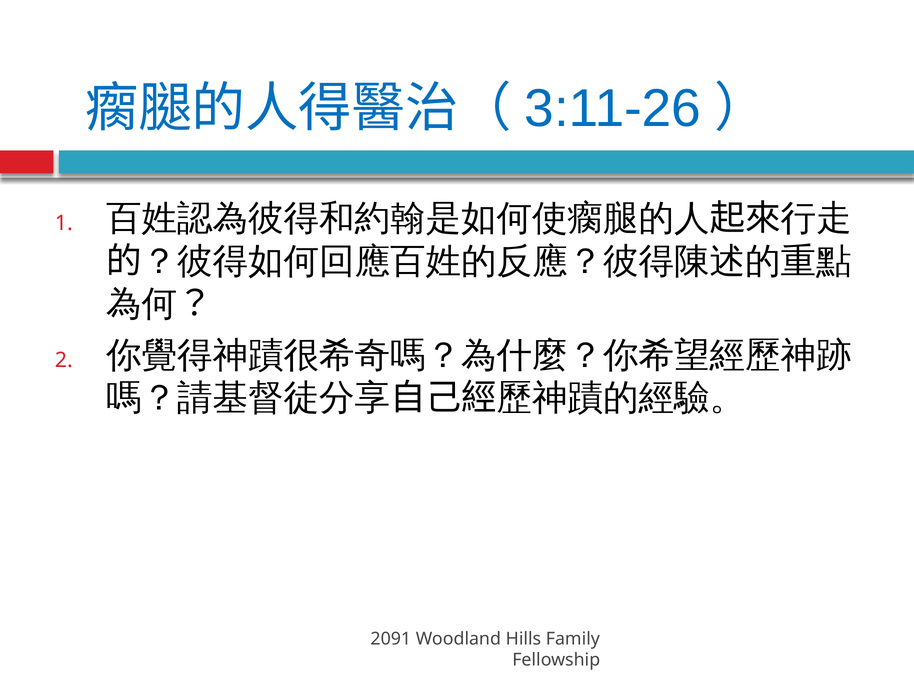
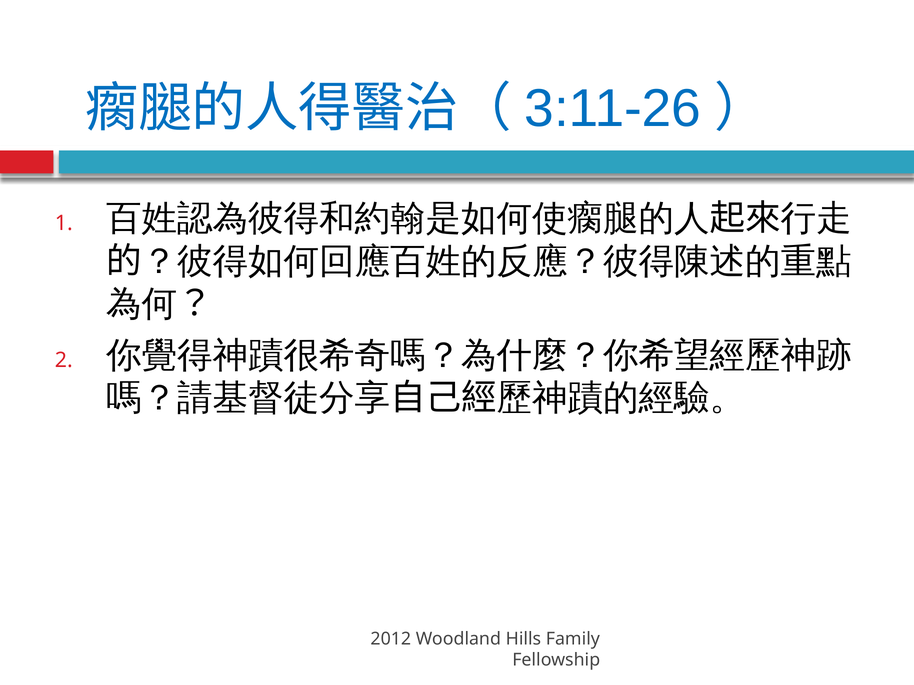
2091: 2091 -> 2012 (391, 639)
